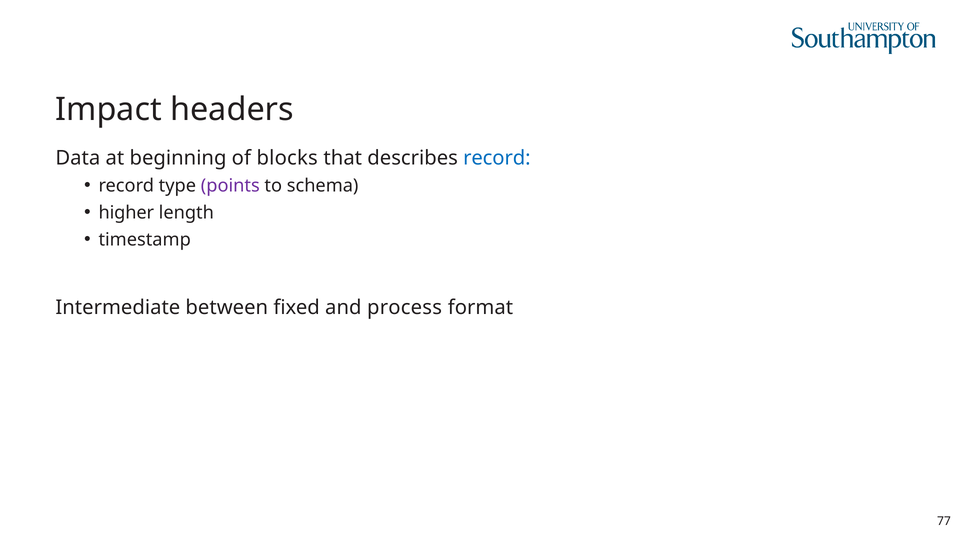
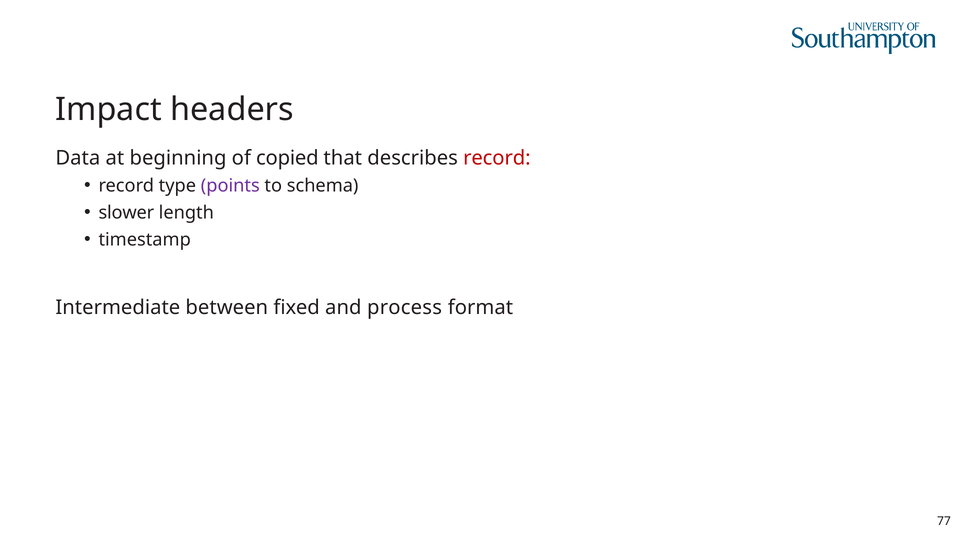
blocks: blocks -> copied (287, 158)
record colour: blue -> red (497, 158)
higher: higher -> slower (126, 213)
